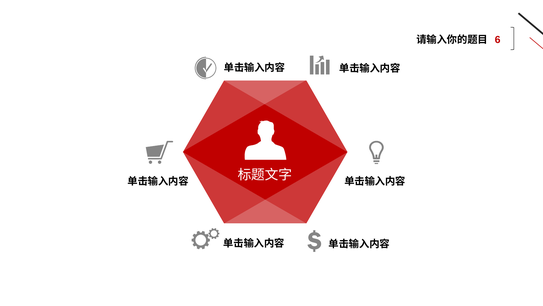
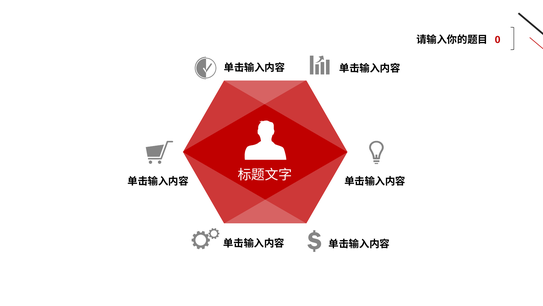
6: 6 -> 0 (498, 40)
